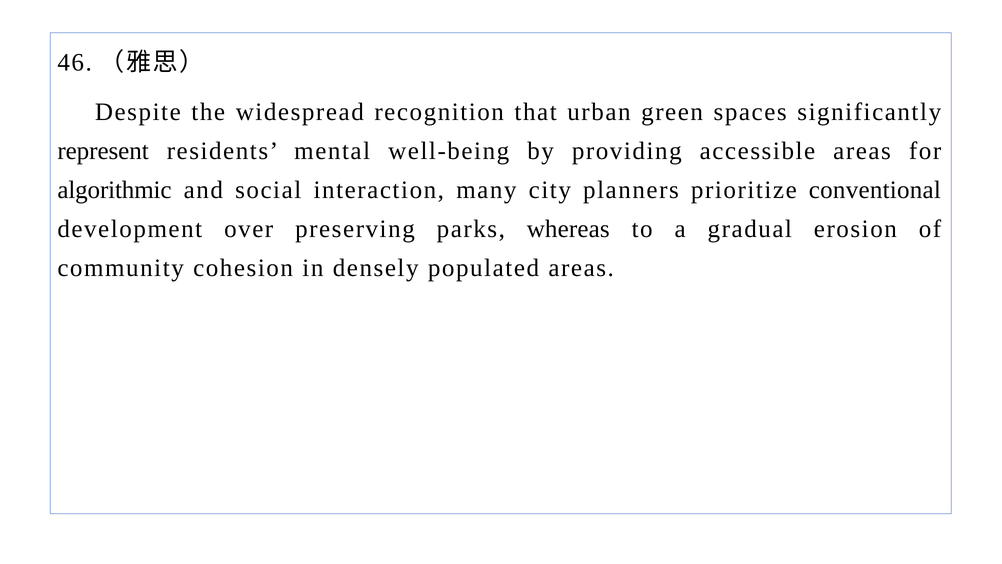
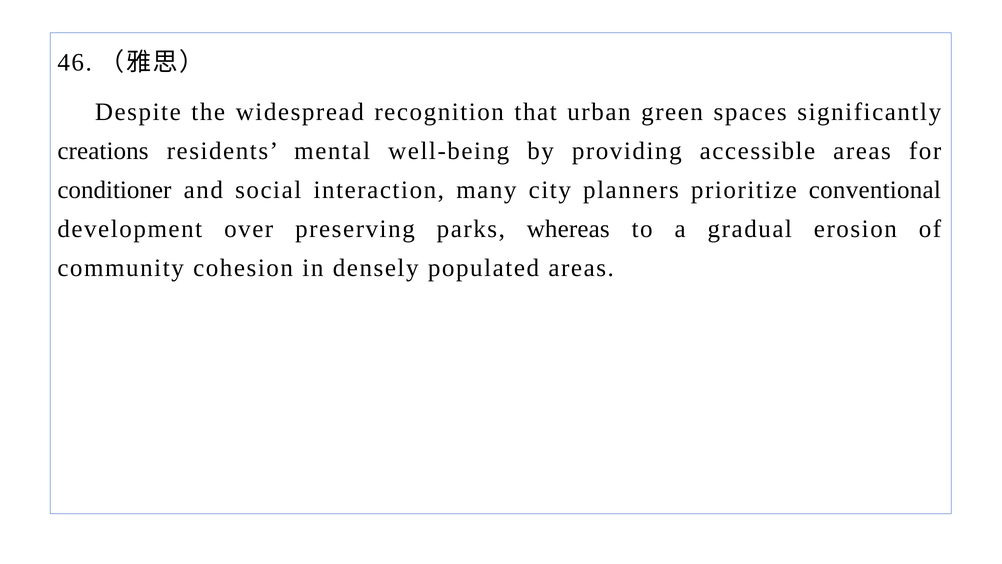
represent: represent -> creations (103, 151)
algorithmic: algorithmic -> conditioner (114, 190)
